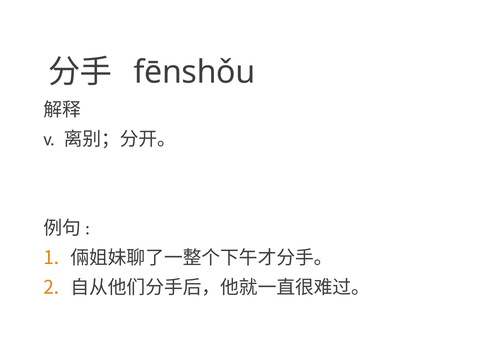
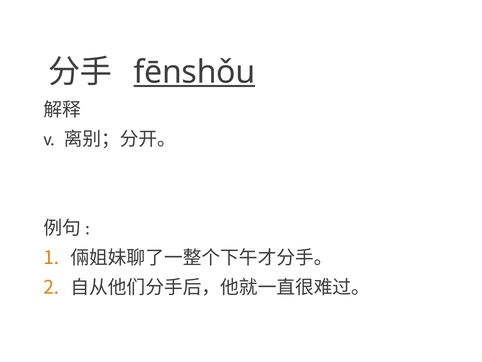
fēnshǒu underline: none -> present (194, 72)
